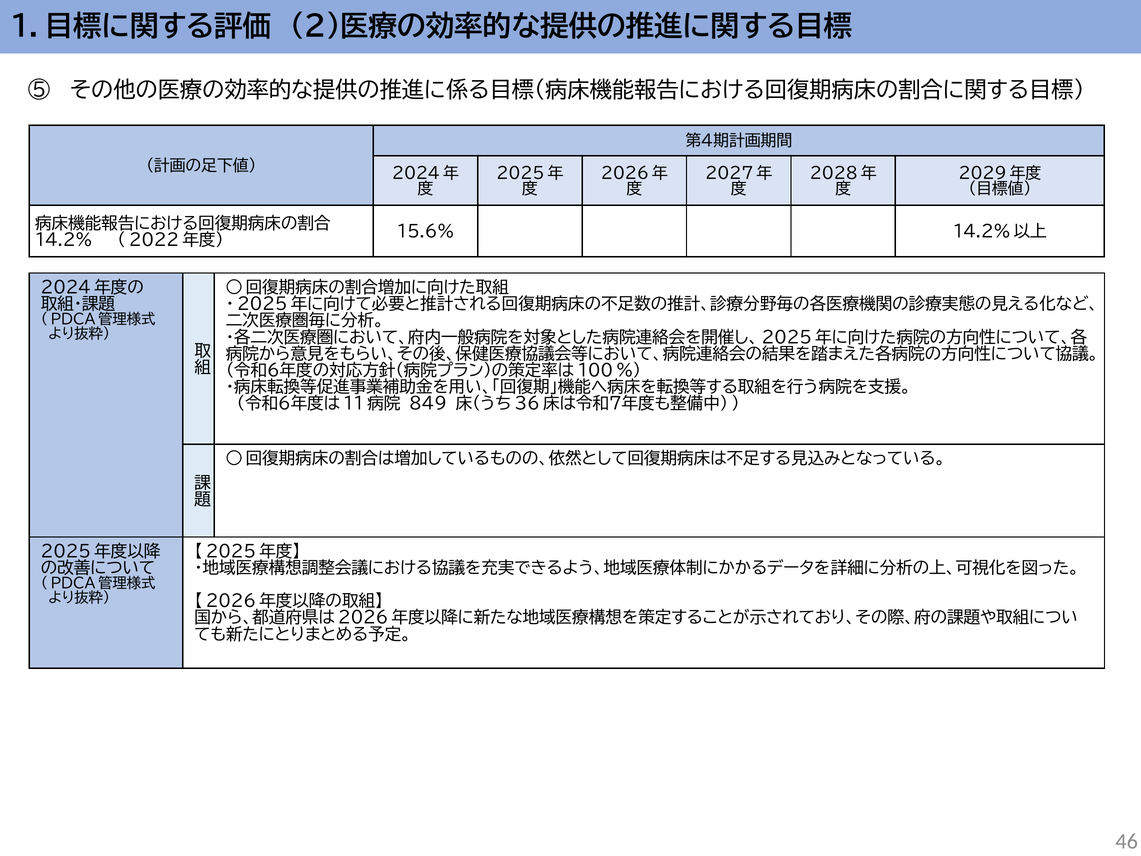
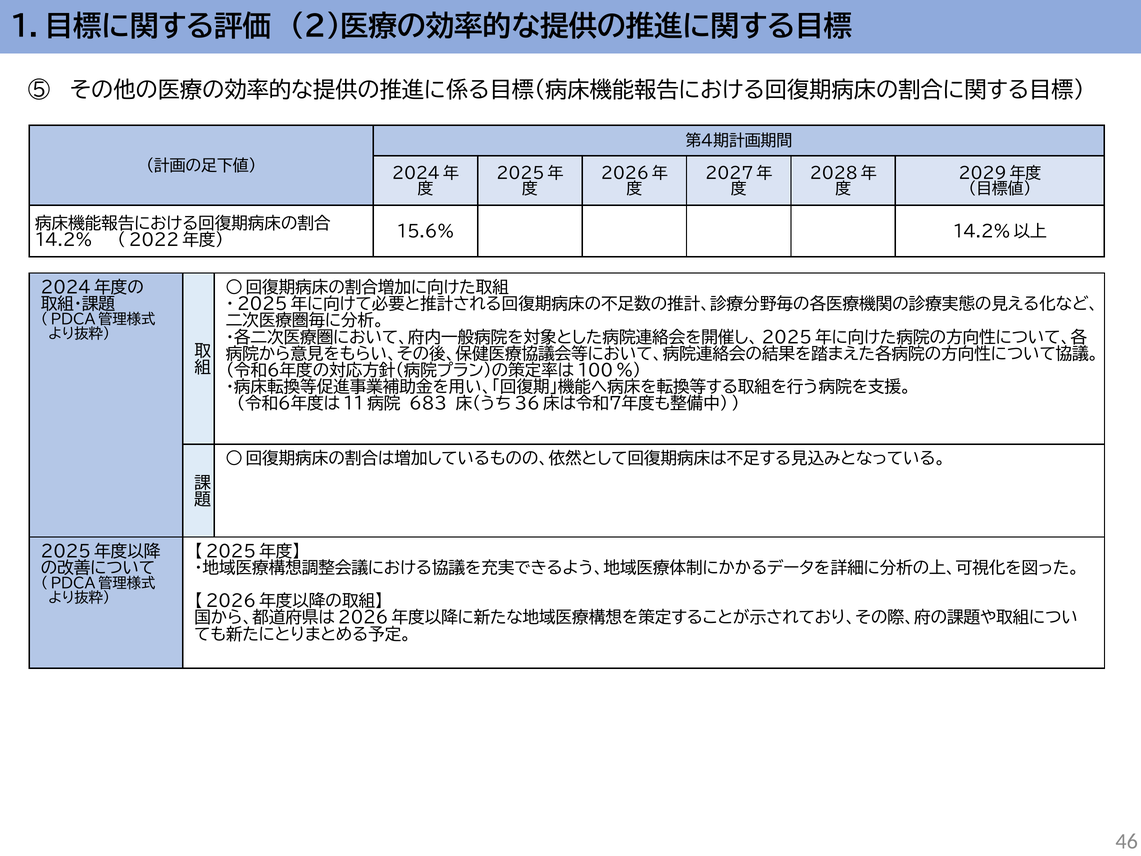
849: 849 -> 683 (428, 404)
